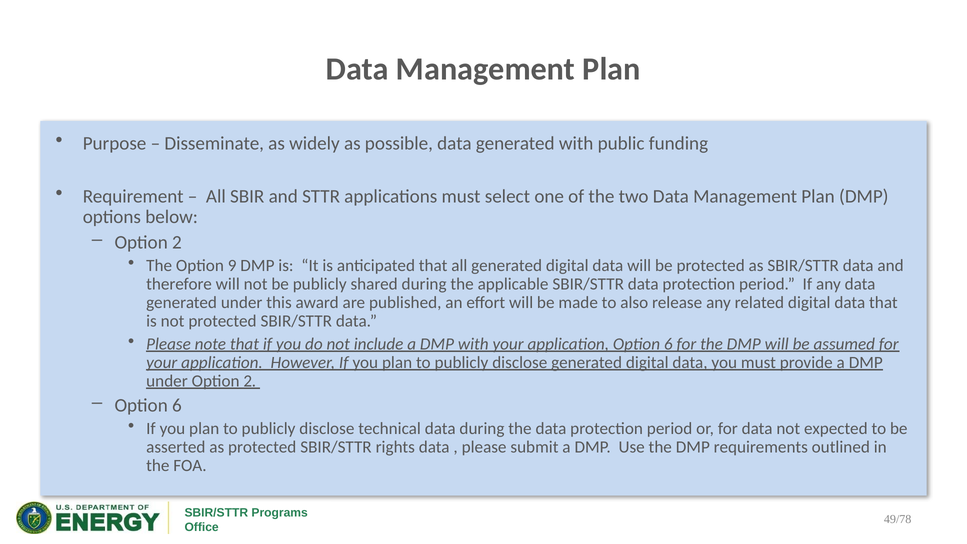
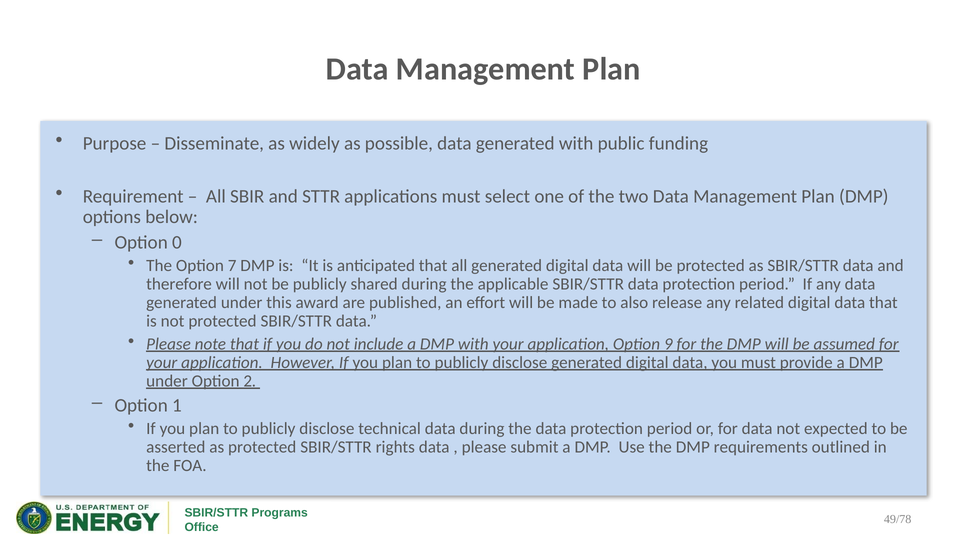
2: 2 -> 0 (177, 242)
9: 9 -> 7 (232, 266)
application Option 6: 6 -> 9 (668, 344)
6: 6 -> 1 (177, 405)
